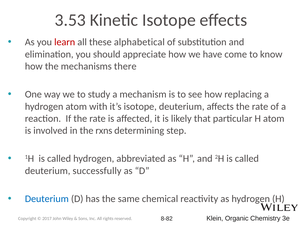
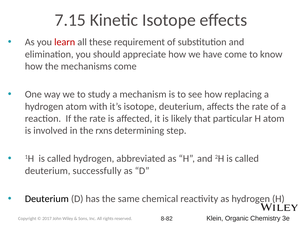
3.53: 3.53 -> 7.15 (70, 20)
alphabetical: alphabetical -> requirement (139, 42)
mechanisms there: there -> come (125, 66)
Deuterium colour: blue -> black (47, 199)
